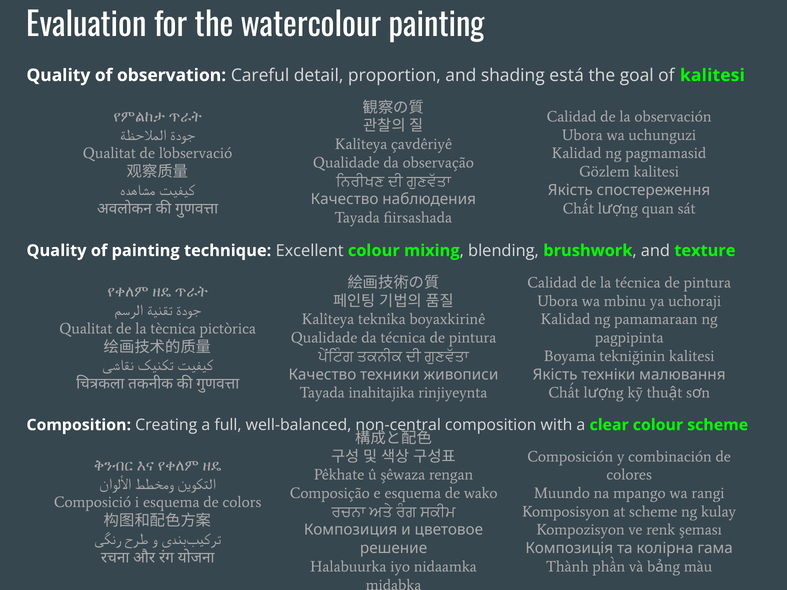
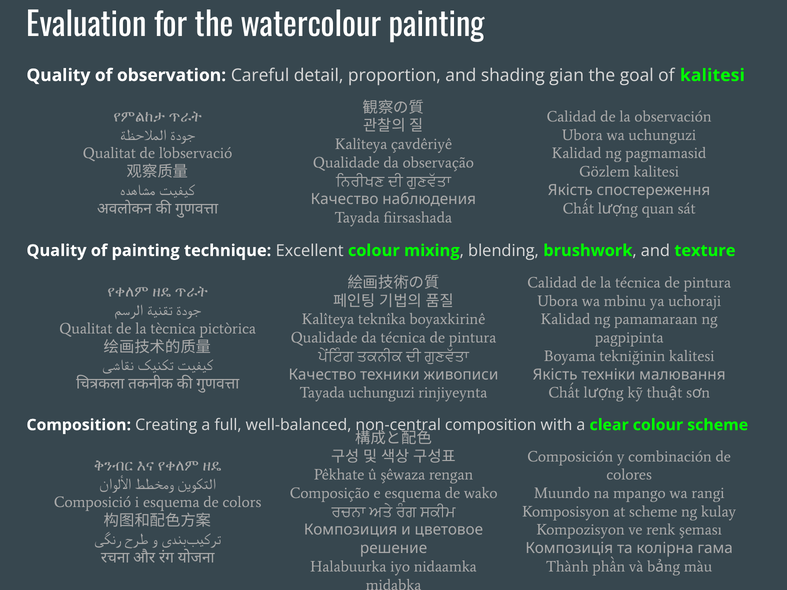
está: está -> gian (567, 75)
Tayada inahitajika: inahitajika -> uchunguzi (382, 393)
